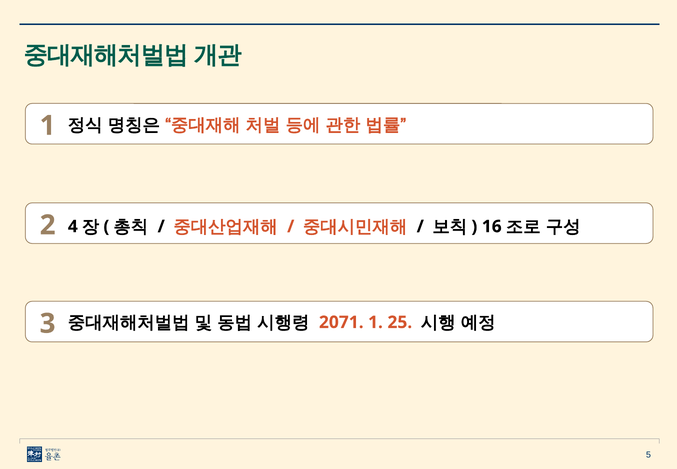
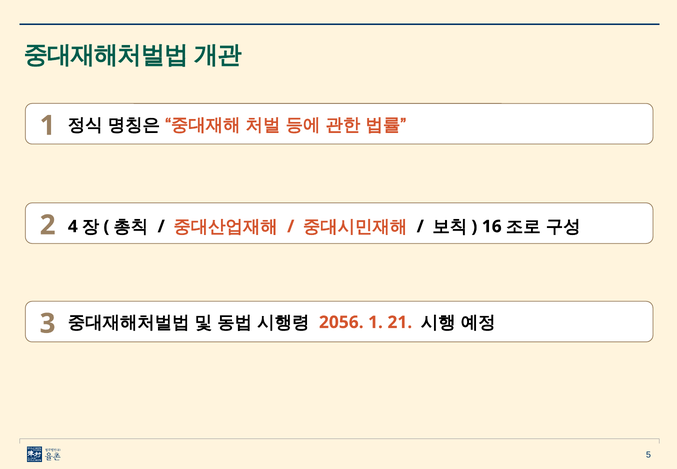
2071: 2071 -> 2056 (341, 322)
25: 25 -> 21 (400, 322)
